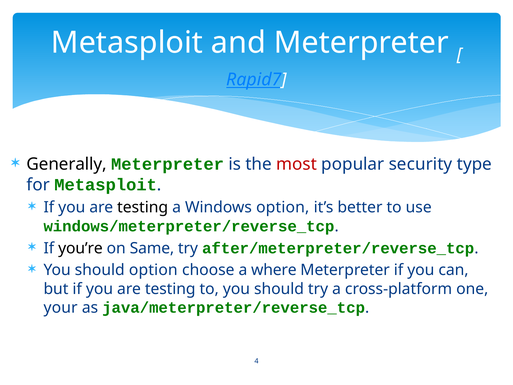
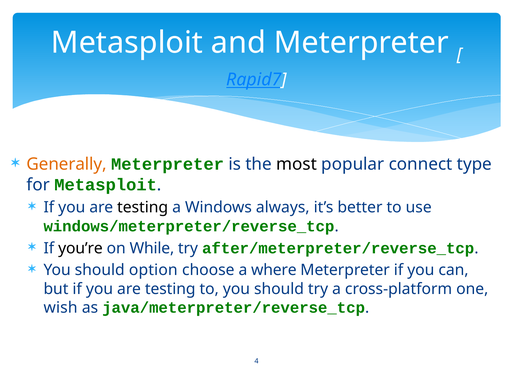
Generally colour: black -> orange (67, 164)
most colour: red -> black (297, 164)
security: security -> connect (421, 164)
Windows option: option -> always (283, 207)
Same: Same -> While (152, 248)
your: your -> wish (61, 307)
